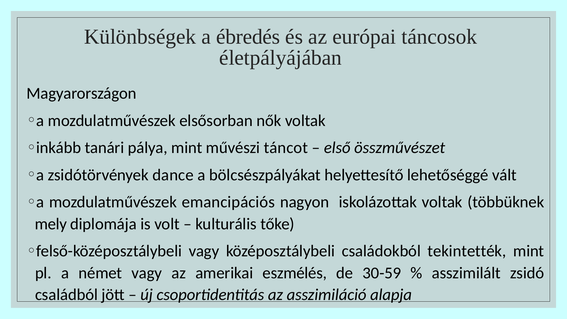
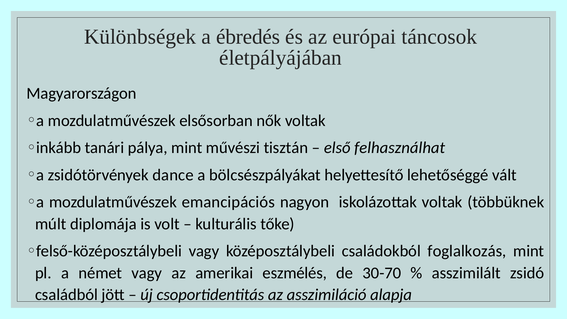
táncot: táncot -> tisztán (286, 148)
összművészet: összművészet -> felhasználhat (400, 148)
mely: mely -> múlt (51, 224)
tekintették: tekintették -> foglalkozás (467, 251)
30-59: 30-59 -> 30-70 (382, 273)
